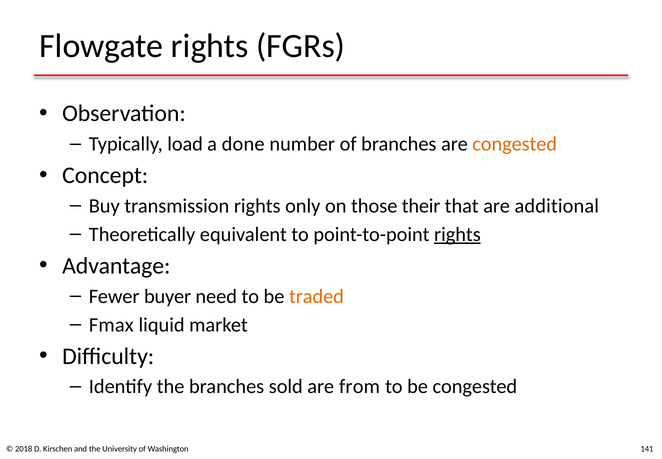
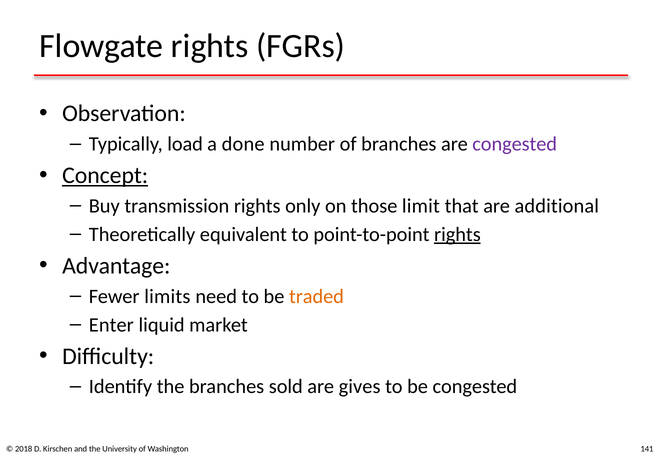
congested colour: orange -> purple (515, 144)
Concept underline: none -> present (105, 175)
their: their -> limit (421, 206)
buyer: buyer -> limits (167, 296)
Fmax: Fmax -> Enter (111, 324)
from: from -> gives (360, 386)
